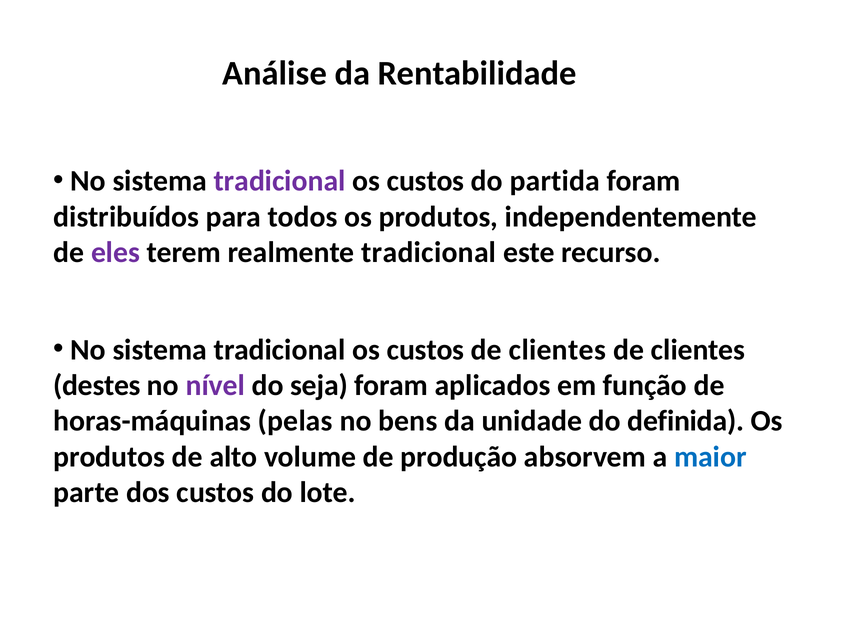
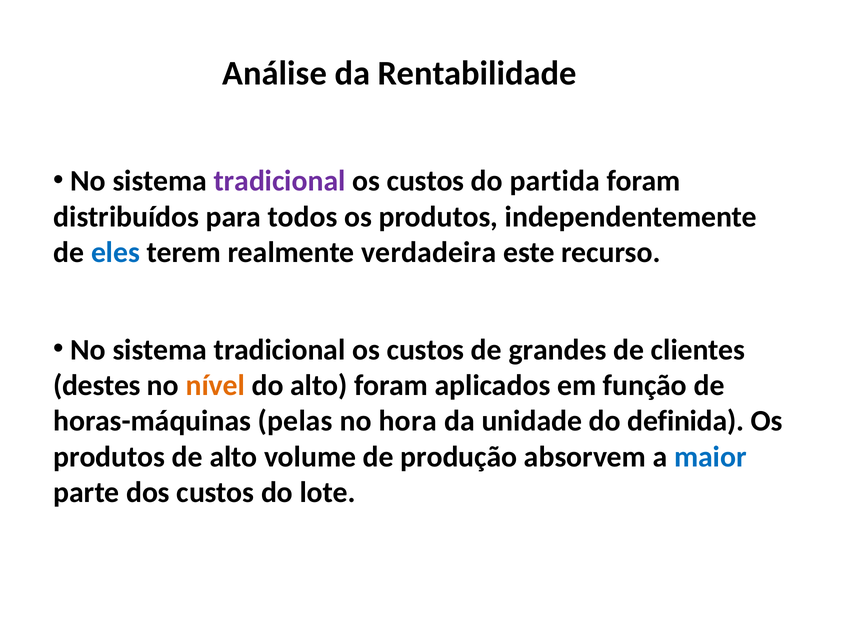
eles colour: purple -> blue (116, 252)
realmente tradicional: tradicional -> verdadeira (429, 252)
custos de clientes: clientes -> grandes (558, 350)
nível colour: purple -> orange (215, 385)
do seja: seja -> alto (319, 385)
bens: bens -> hora (408, 421)
